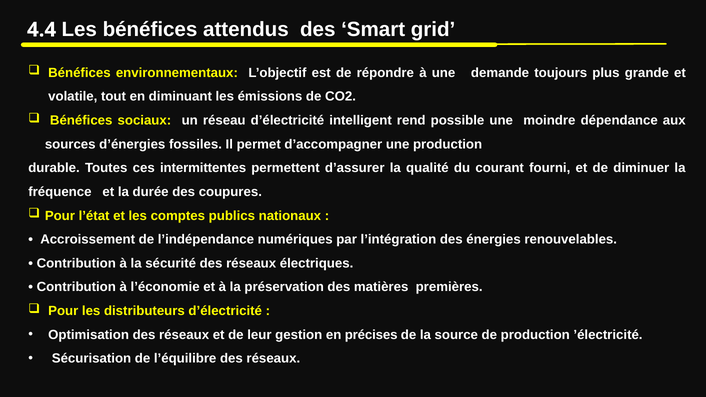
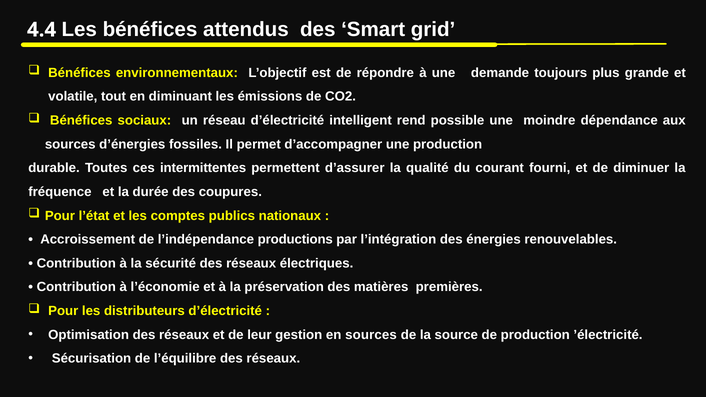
numériques: numériques -> productions (295, 240)
en précises: précises -> sources (371, 335)
